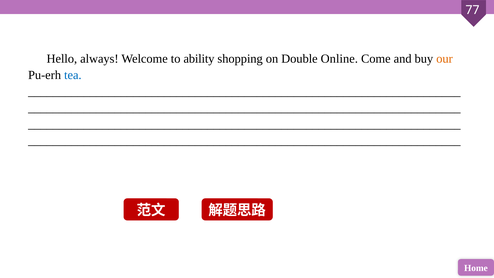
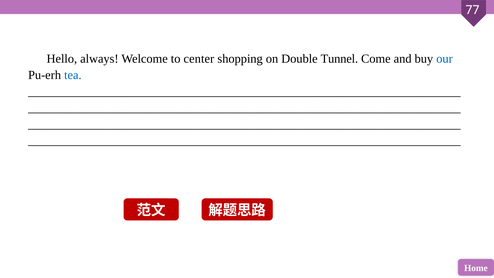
ability: ability -> center (199, 59)
Online: Online -> Tunnel (339, 59)
our colour: orange -> blue (444, 59)
